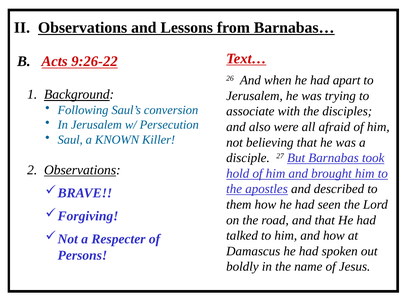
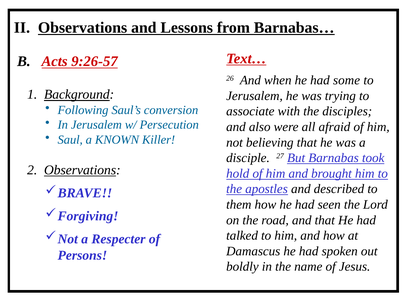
9:26-22: 9:26-22 -> 9:26-57 (94, 62)
apart: apart -> some (347, 80)
